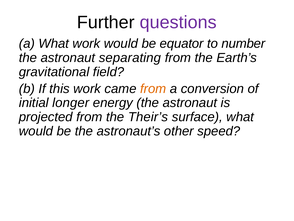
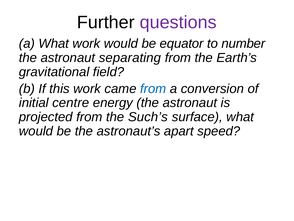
from colour: orange -> blue (153, 88)
longer: longer -> centre (71, 103)
Their’s: Their’s -> Such’s (148, 117)
other: other -> apart (179, 131)
